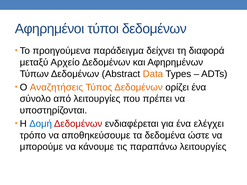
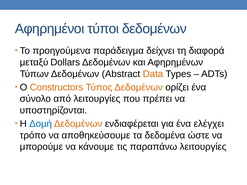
Αρχείο: Αρχείο -> Dollars (65, 62)
Αναζητήσεις: Αναζητήσεις -> Constructors (57, 87)
Δεδομένων colour: red -> orange (78, 124)
